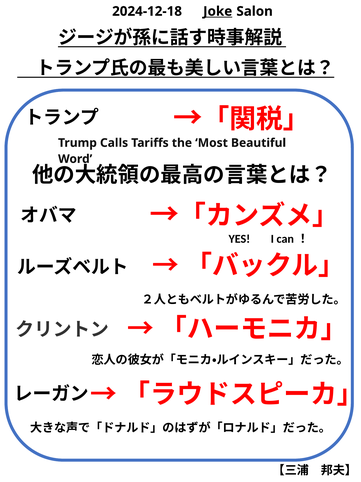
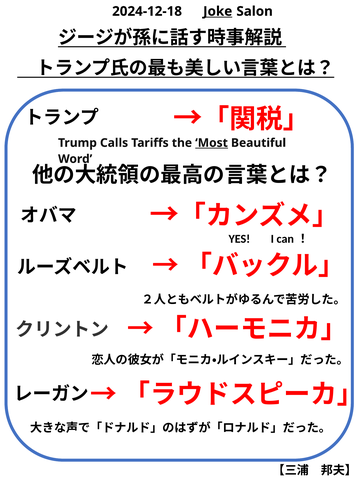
Most underline: none -> present (212, 143)
